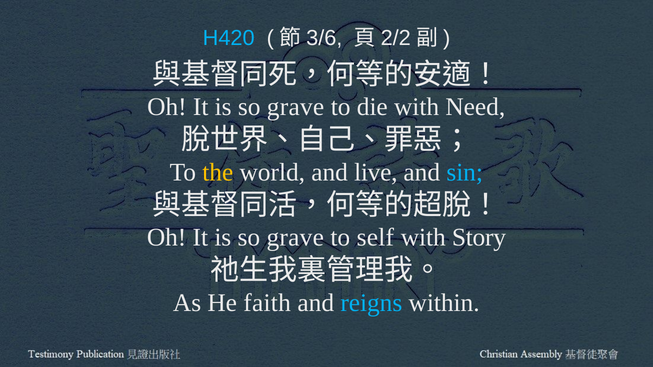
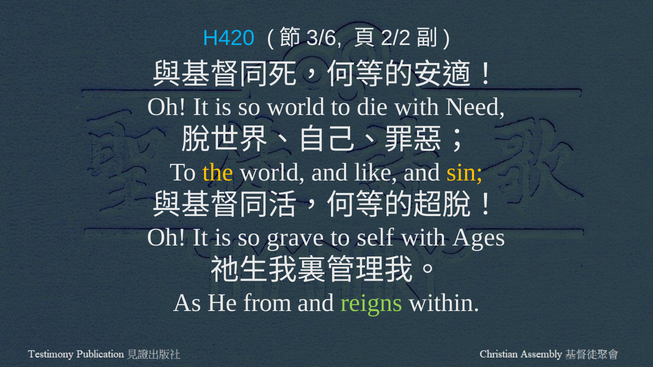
grave: grave -> world (296, 107)
live: live -> like (376, 172)
sin colour: light blue -> yellow (465, 172)
Story: Story -> Ages (479, 238)
faith: faith -> from (267, 303)
reigns colour: light blue -> light green (371, 303)
